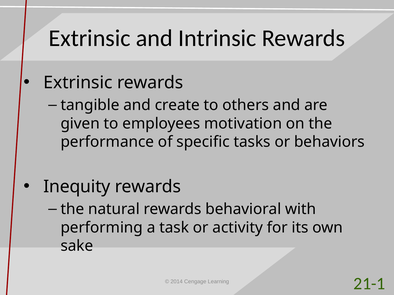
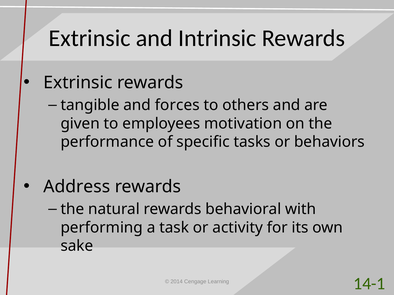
create: create -> forces (177, 105)
Inequity: Inequity -> Address (77, 187)
21-1: 21-1 -> 14-1 (369, 284)
